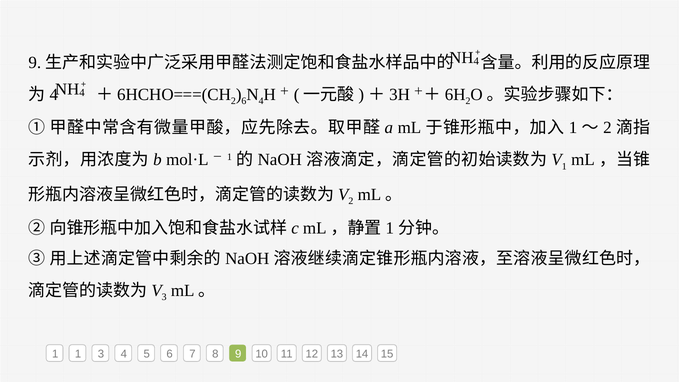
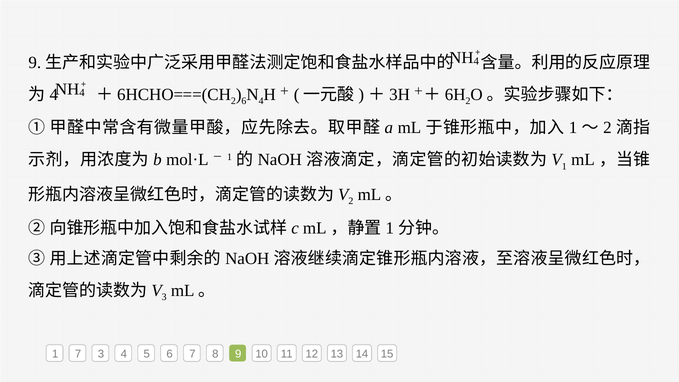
1 1: 1 -> 7 (78, 354)
